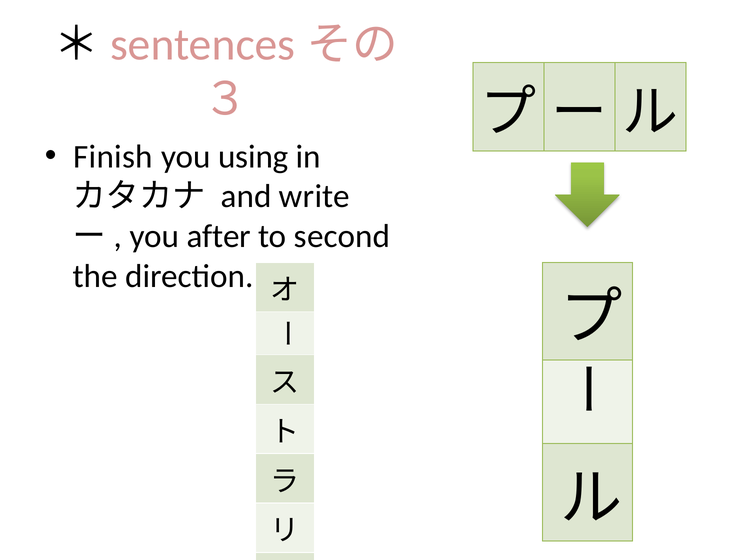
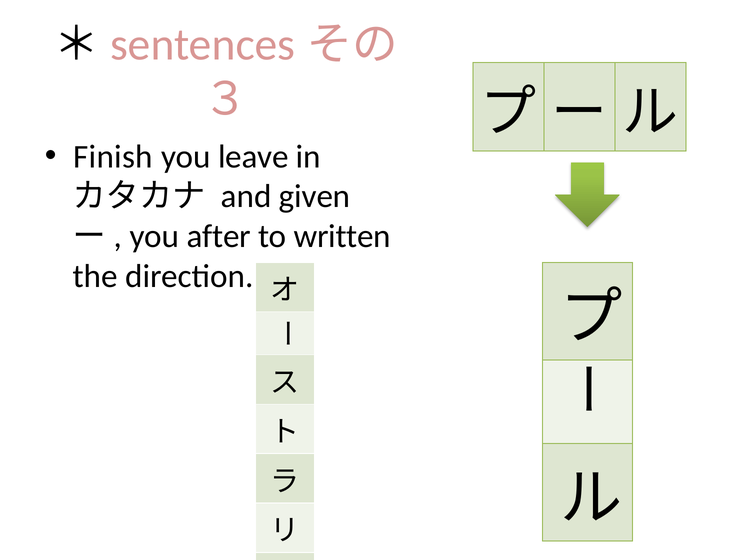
using: using -> leave (253, 156)
write: write -> given (315, 196)
second: second -> written (342, 236)
